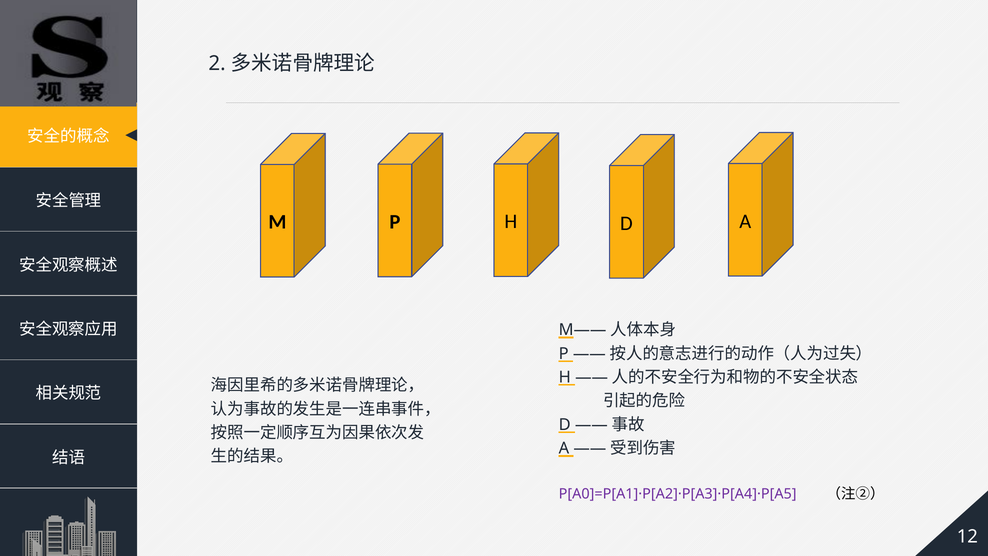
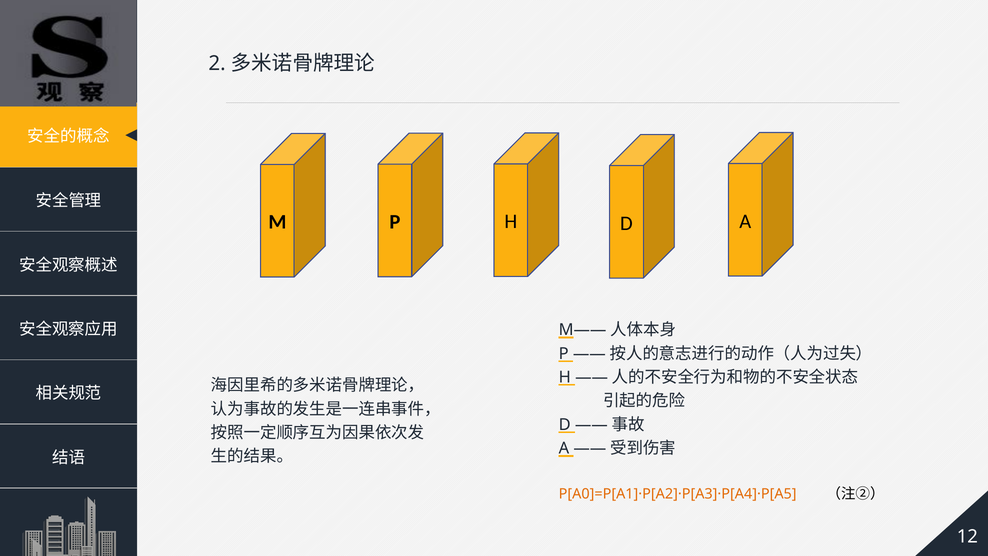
P[A0]=P[A1]·P[A2]·P[A3]·P[A4]·P[A5 colour: purple -> orange (678, 494)
